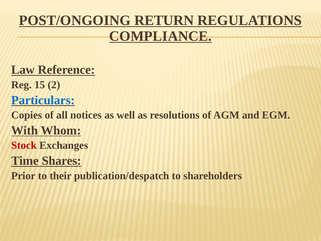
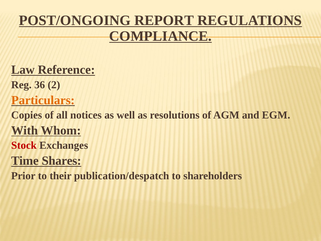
RETURN: RETURN -> REPORT (164, 20)
15: 15 -> 36 (40, 85)
Particulars colour: blue -> orange (43, 100)
